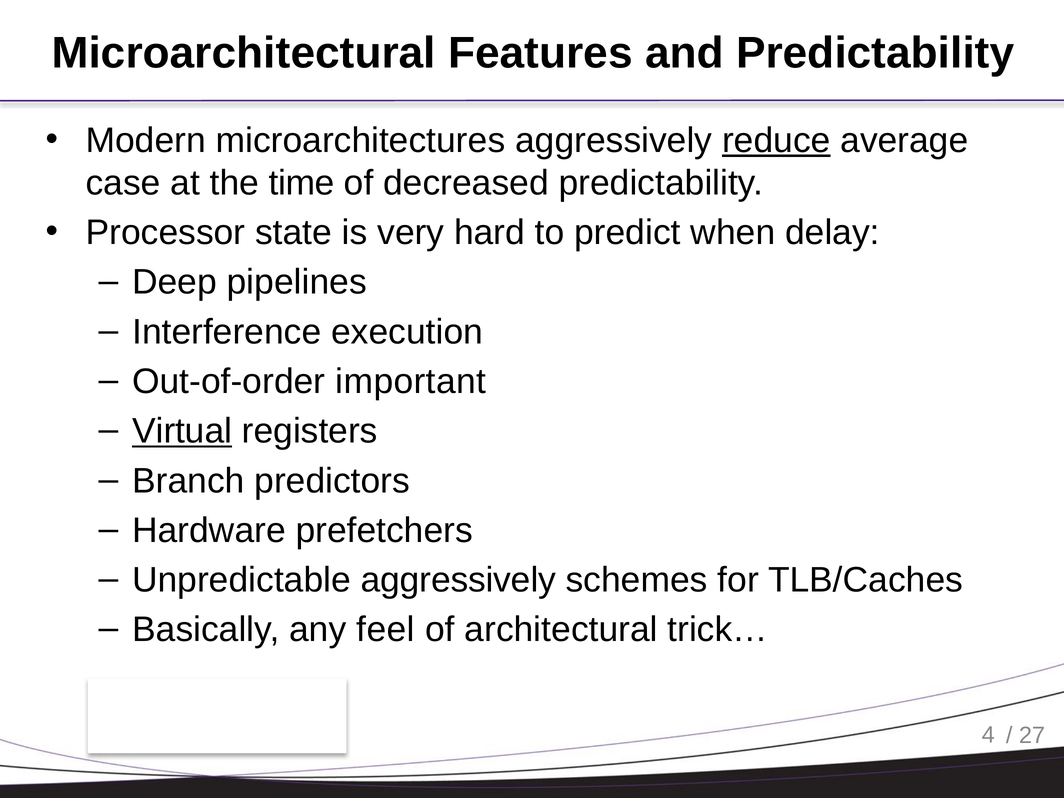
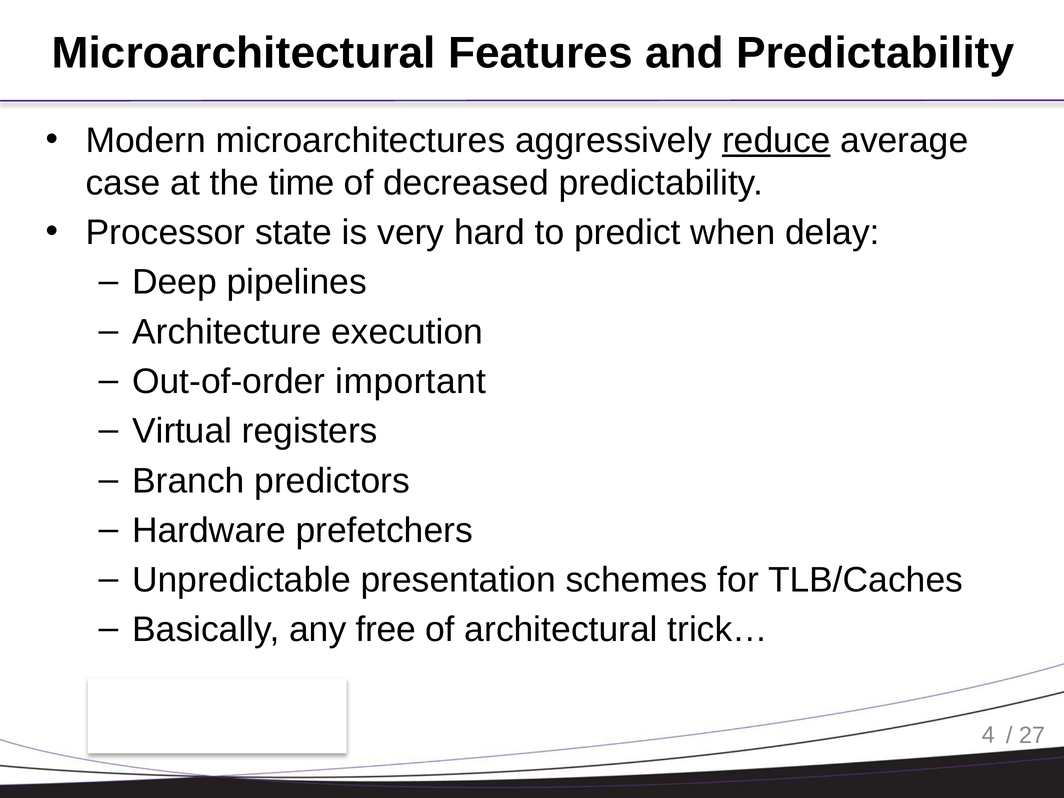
Interference: Interference -> Architecture (227, 332)
Virtual underline: present -> none (182, 431)
Unpredictable aggressively: aggressively -> presentation (458, 580)
feel: feel -> free (386, 630)
